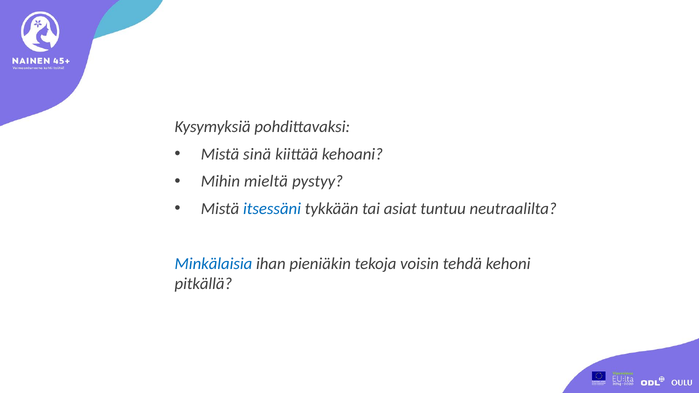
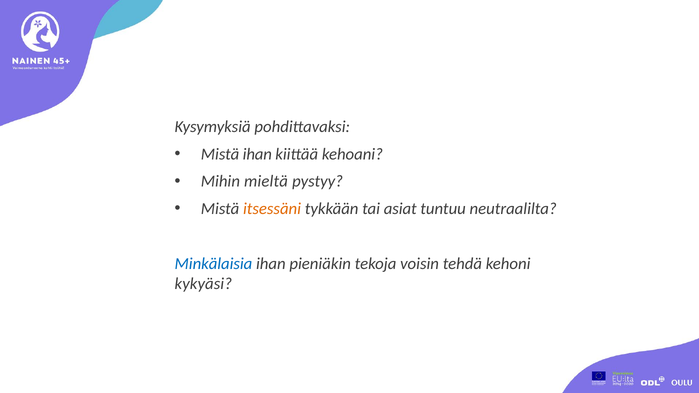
Mistä sinä: sinä -> ihan (257, 154)
itsessäni colour: blue -> orange (272, 209)
pitkällä: pitkällä -> kykyäsi (203, 284)
